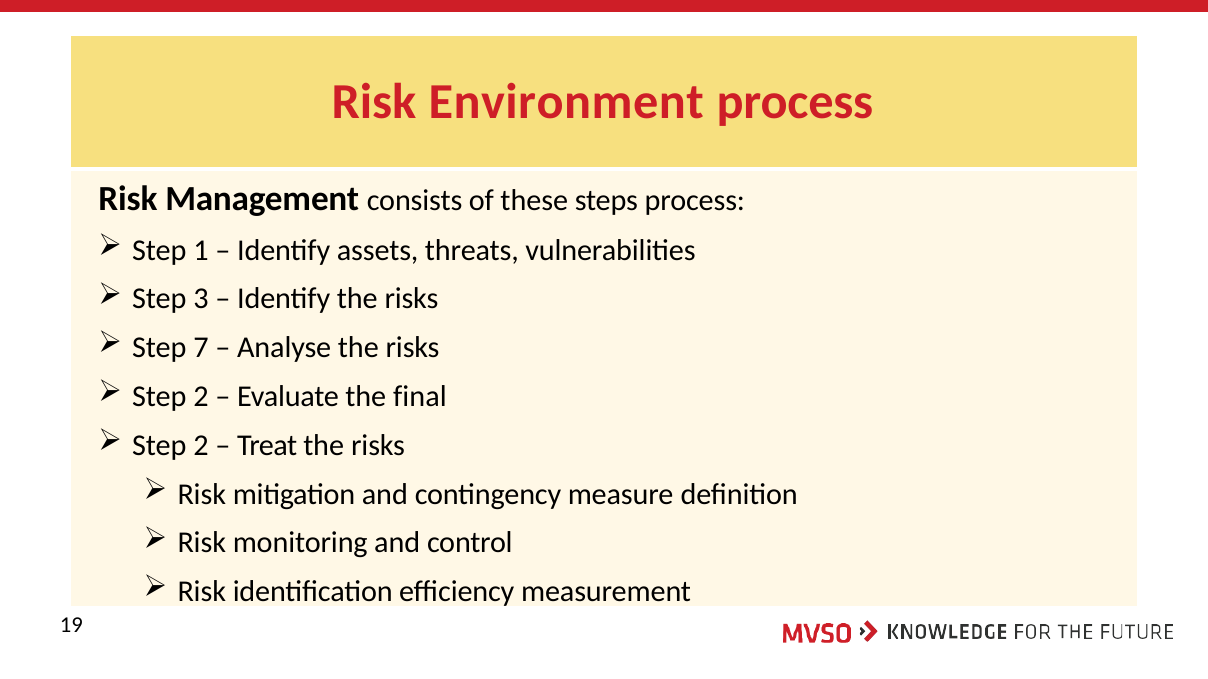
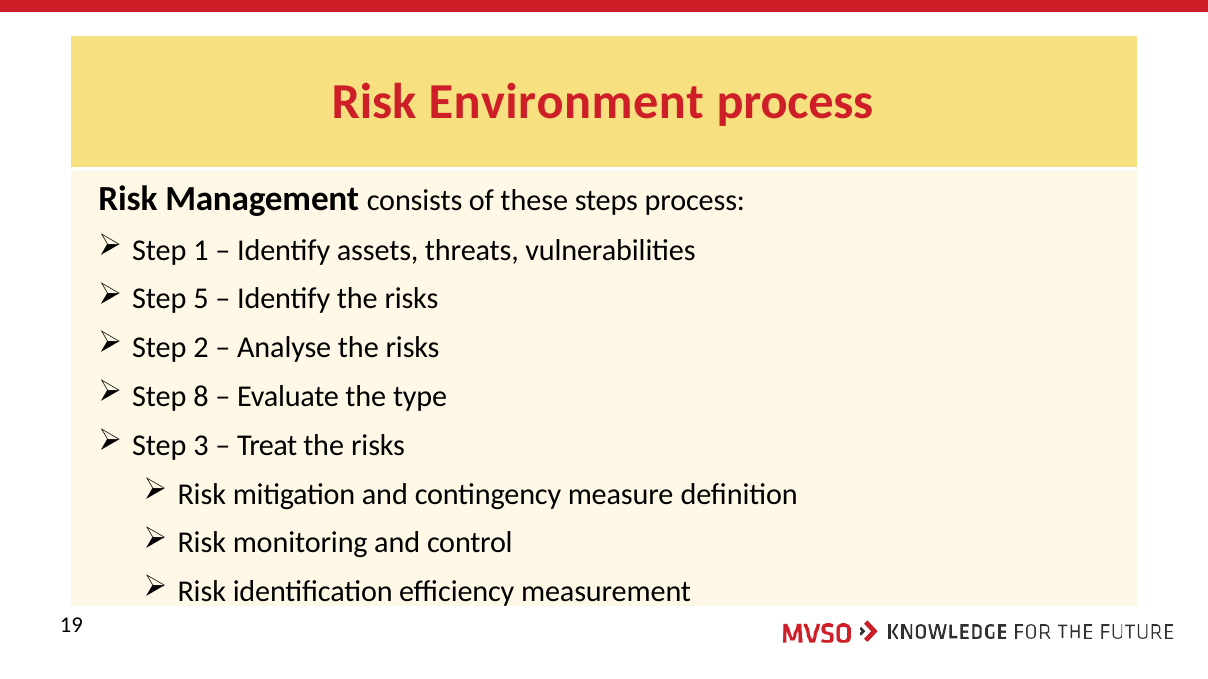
3: 3 -> 5 (201, 299)
7: 7 -> 2 (201, 348)
2: 2 -> 8 (201, 397)
final: final -> type (420, 397)
2: 2 -> 3 (201, 446)
